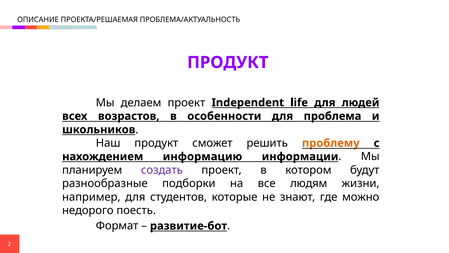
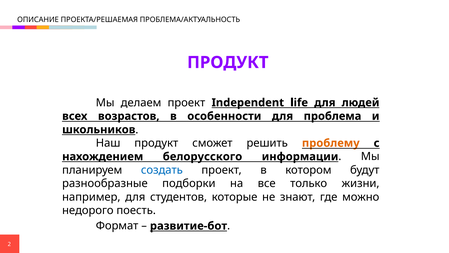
информацию: информацию -> белорусского (202, 156)
создать colour: purple -> blue (162, 170)
людям: людям -> только (309, 183)
